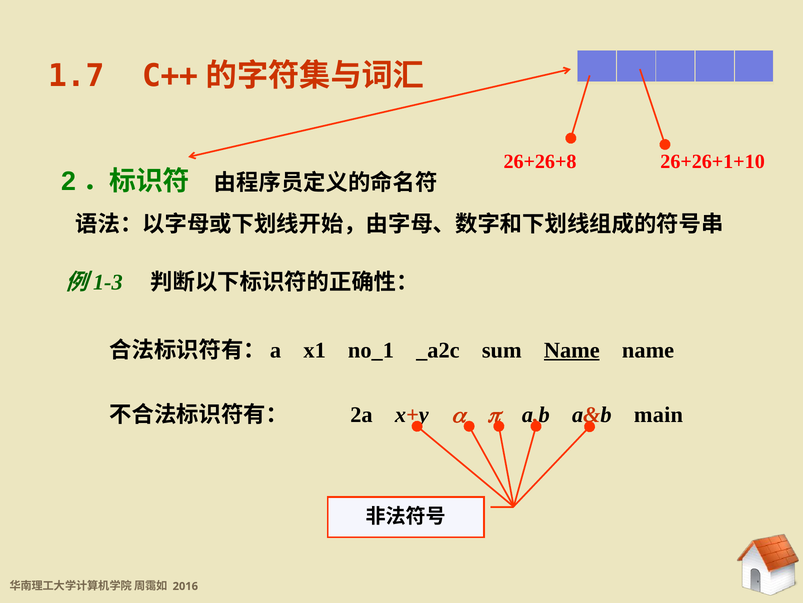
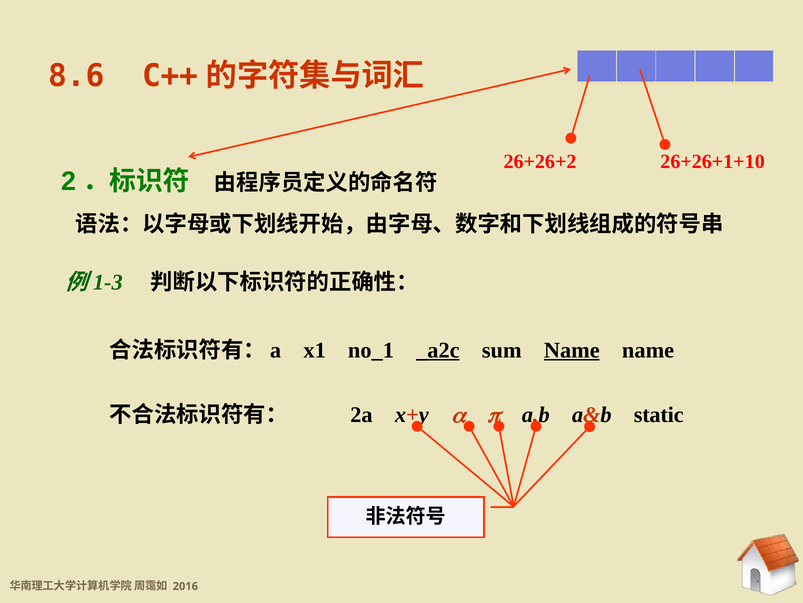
1.7: 1.7 -> 8.6 (76, 76)
26+26+8: 26+26+8 -> 26+26+2 (540, 162)
_a2c underline: none -> present (438, 350)
main: main -> static (659, 414)
